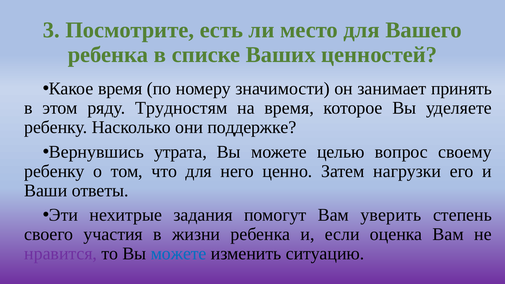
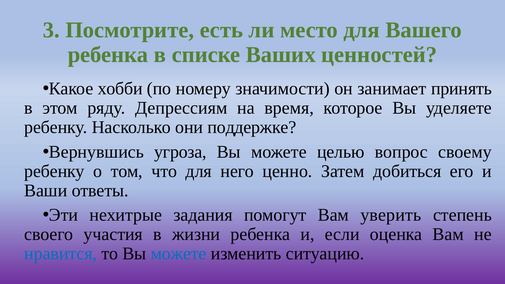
Какое время: время -> хобби (120, 89)
Трудностям: Трудностям -> Депрессиям (181, 108)
утрата: утрата -> угроза (180, 152)
нагрузки: нагрузки -> добиться (407, 171)
нравится colour: purple -> blue (61, 254)
